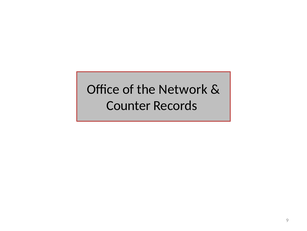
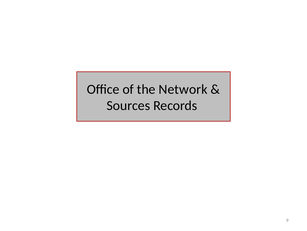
Counter: Counter -> Sources (128, 105)
